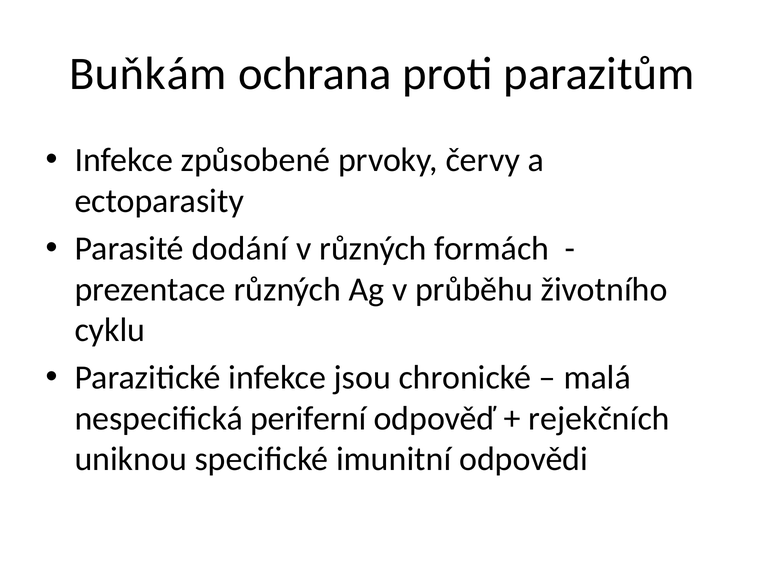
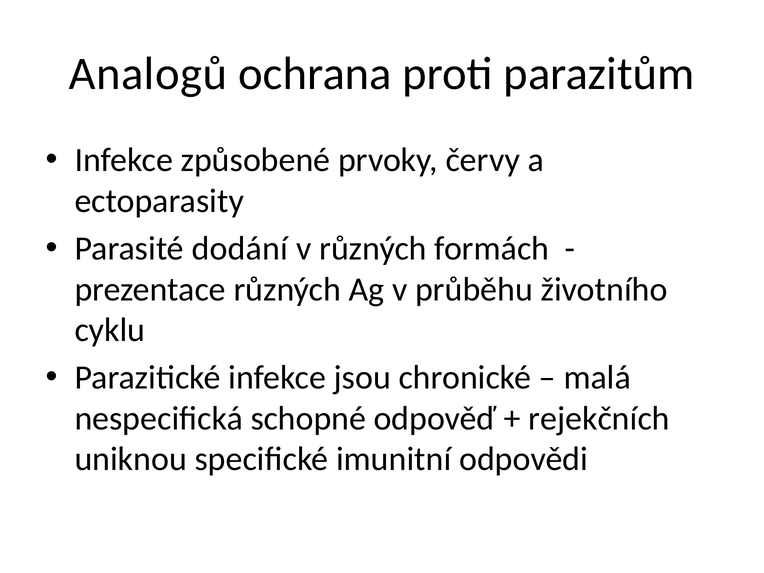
Buňkám: Buňkám -> Analogů (148, 74)
periferní: periferní -> schopné (308, 418)
